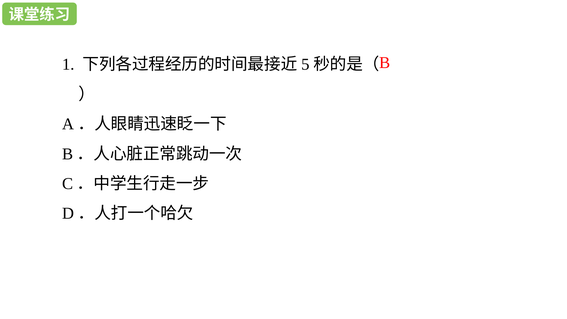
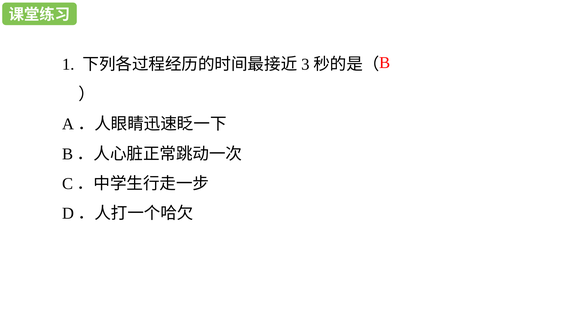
5: 5 -> 3 (305, 65)
